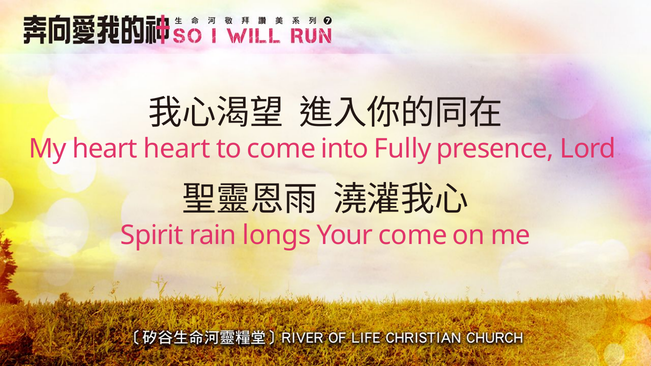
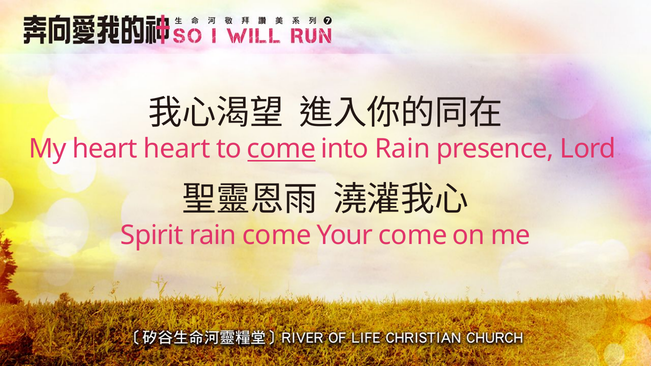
come underline: none -> present (281, 149)
into Fully: Fully -> Rain (403, 149)
rain longs: longs -> come (277, 236)
